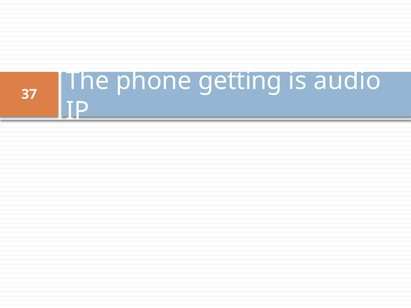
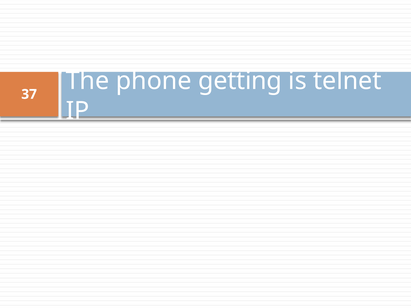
audio: audio -> telnet (347, 81)
